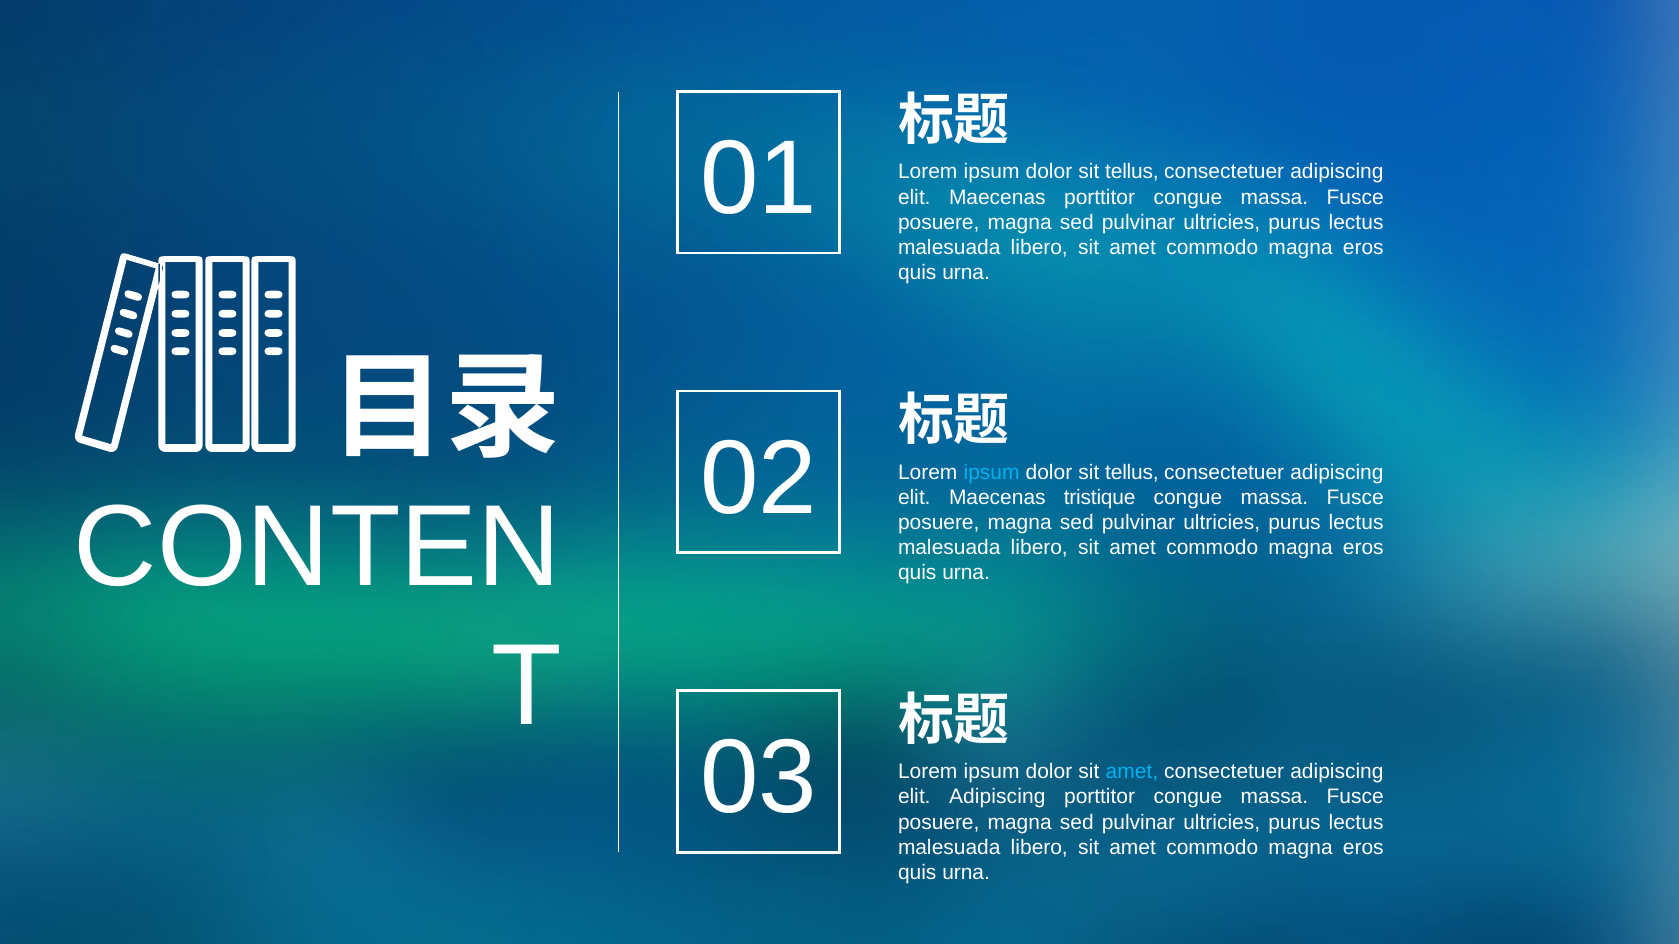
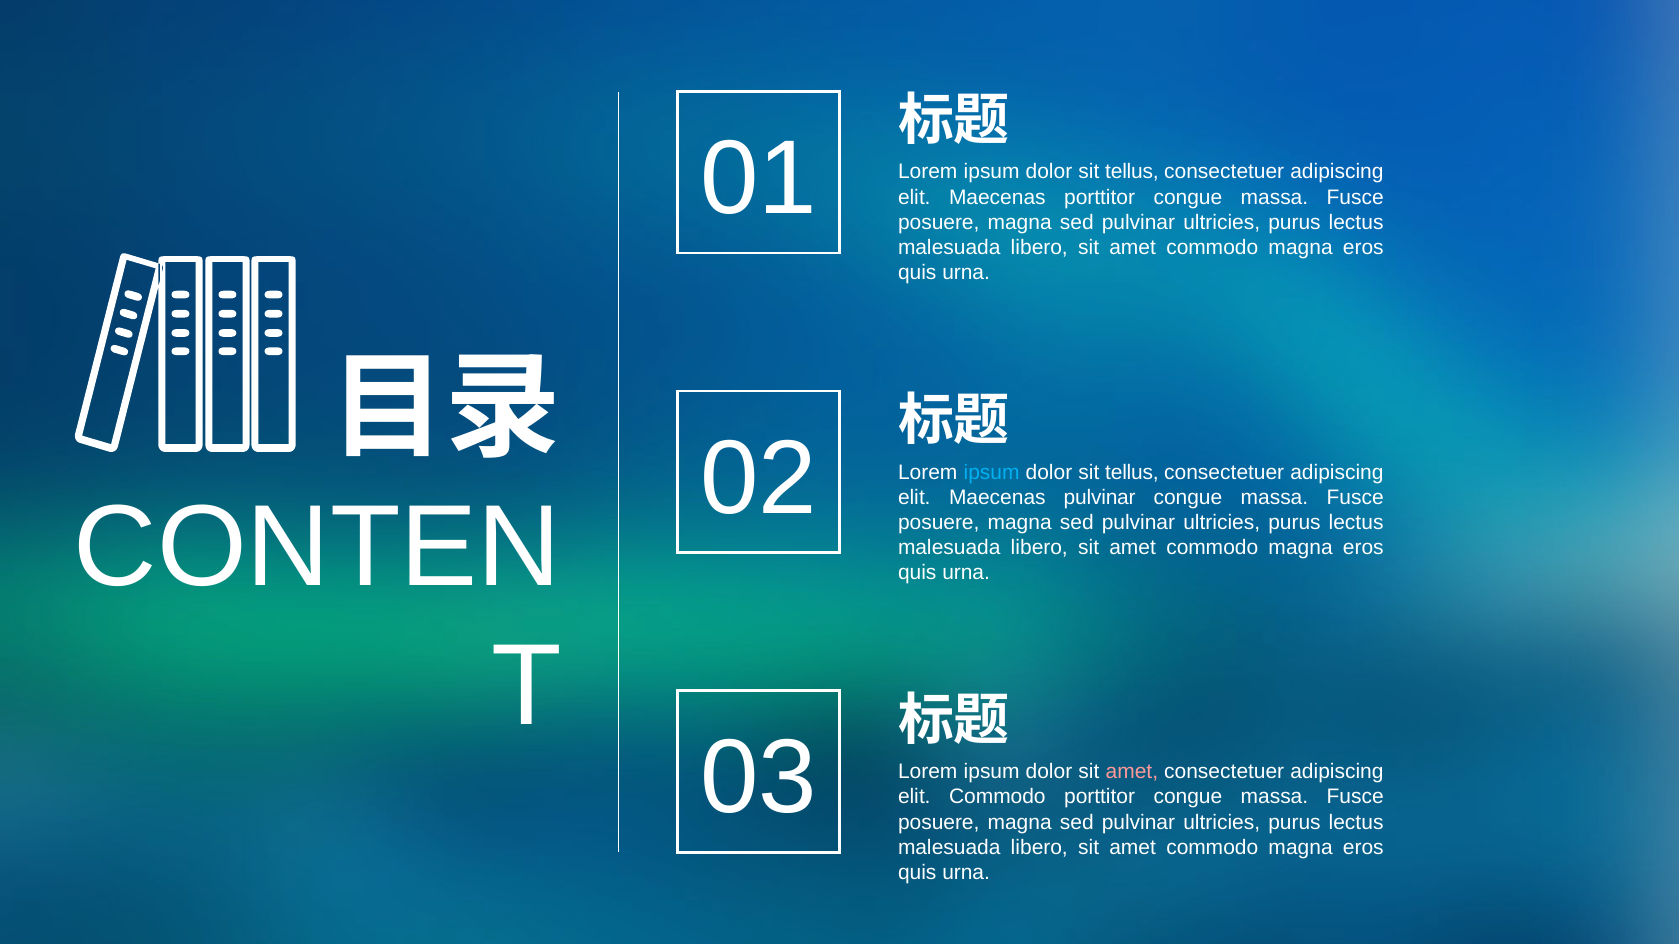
Maecenas tristique: tristique -> pulvinar (1100, 498)
amet colour: light blue -> pink (1132, 772)
elit Adipiscing: Adipiscing -> Commodo (997, 797)
